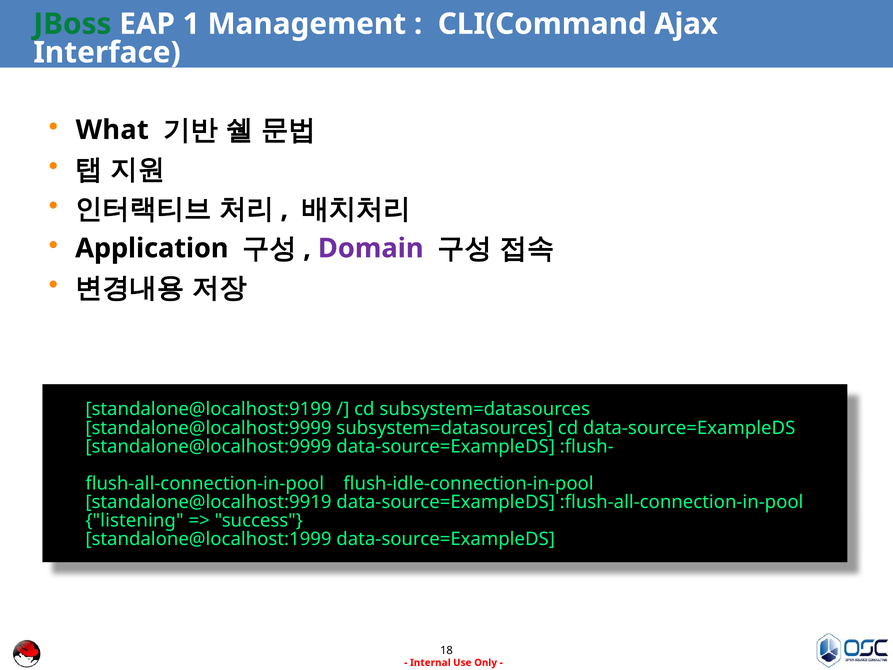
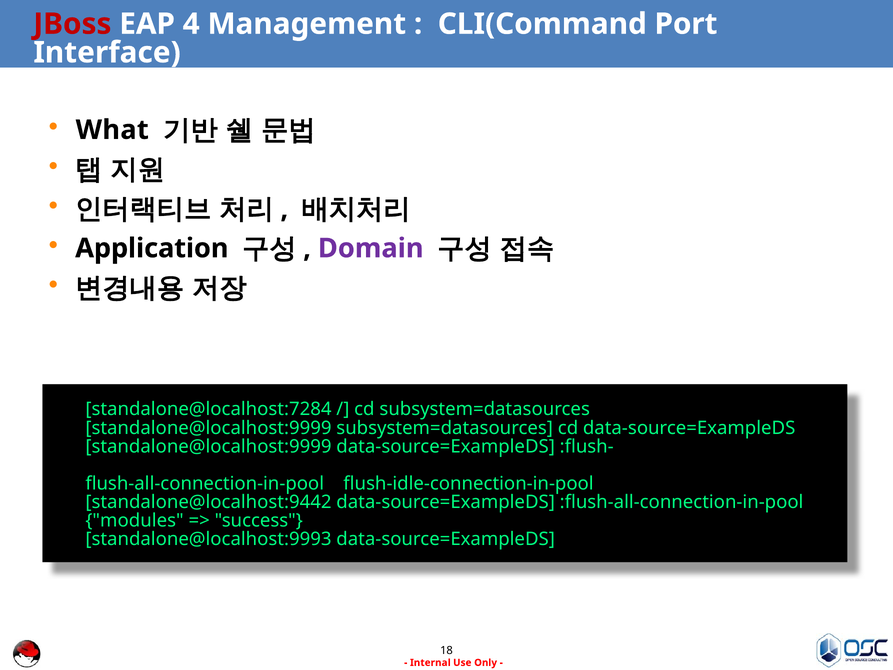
JBoss colour: green -> red (72, 24)
1: 1 -> 4 (191, 24)
Ajax: Ajax -> Port (686, 24)
standalone@localhost:9199: standalone@localhost:9199 -> standalone@localhost:7284 (208, 409)
standalone@localhost:9919: standalone@localhost:9919 -> standalone@localhost:9442 (208, 502)
listening: listening -> modules (135, 520)
standalone@localhost:1999: standalone@localhost:1999 -> standalone@localhost:9993 (208, 539)
